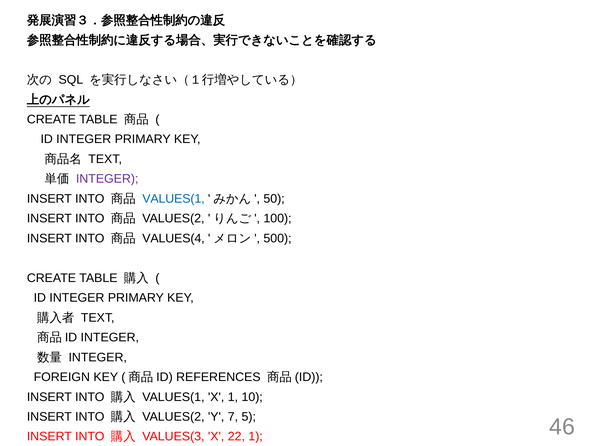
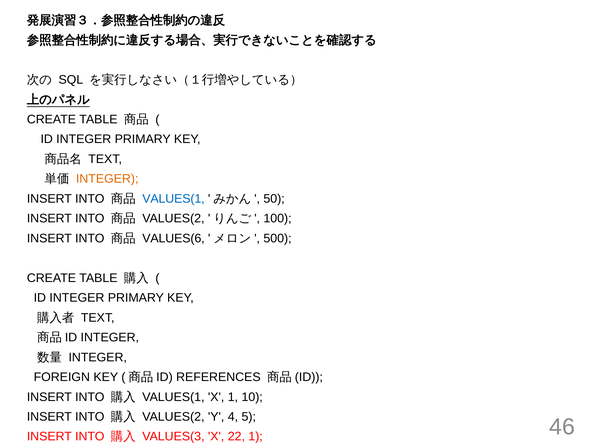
INTEGER colour: purple -> orange (107, 179)
VALUES(4: VALUES(4 -> VALUES(6 (173, 238)
7: 7 -> 4 (233, 416)
